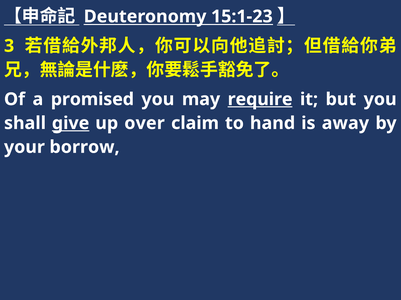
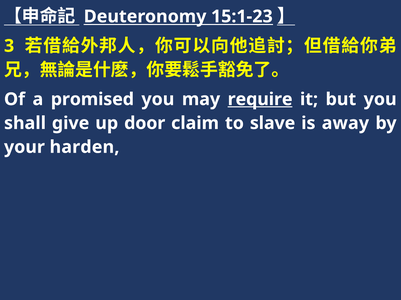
give underline: present -> none (71, 123)
over: over -> door (145, 123)
hand: hand -> slave (273, 123)
borrow: borrow -> harden (84, 147)
